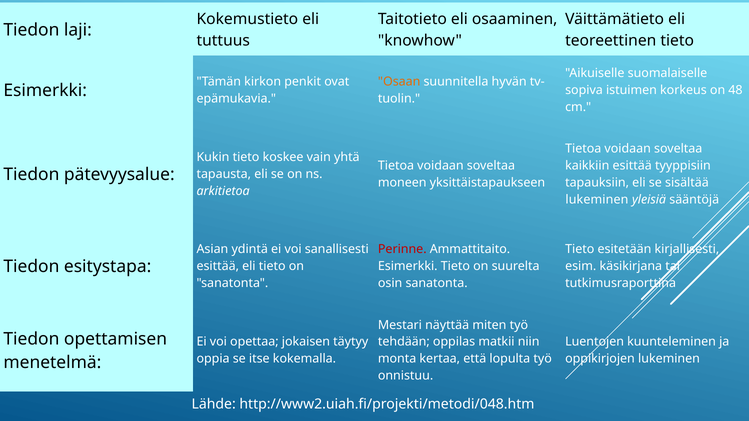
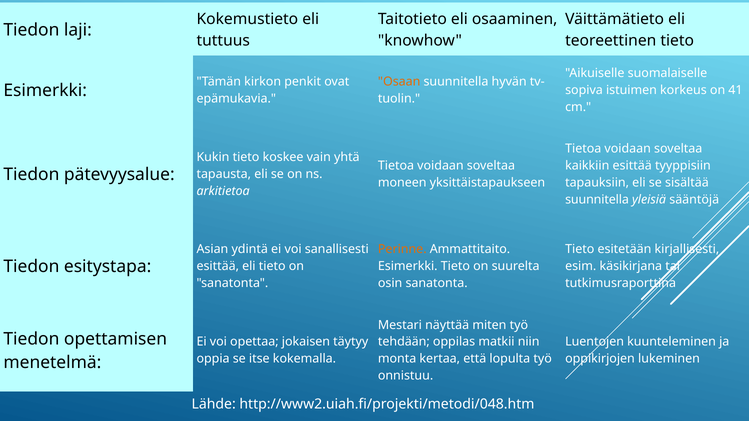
48: 48 -> 41 (735, 90)
lukeminen: lukeminen -> suunnitella (597, 200)
Perinne colour: red -> orange (402, 250)
